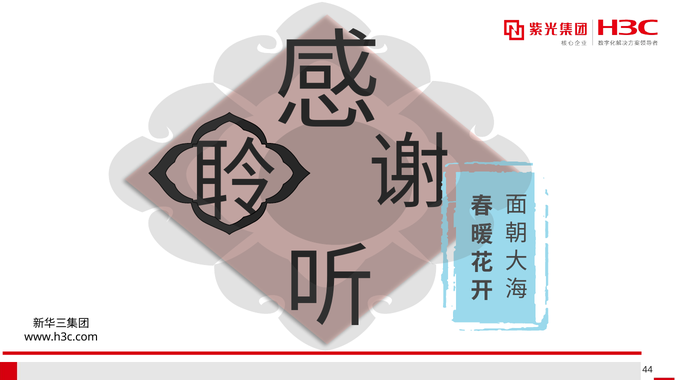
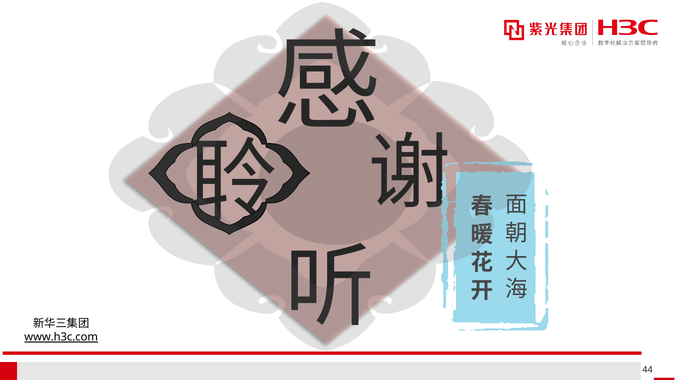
www.h3c.com underline: none -> present (61, 337)
